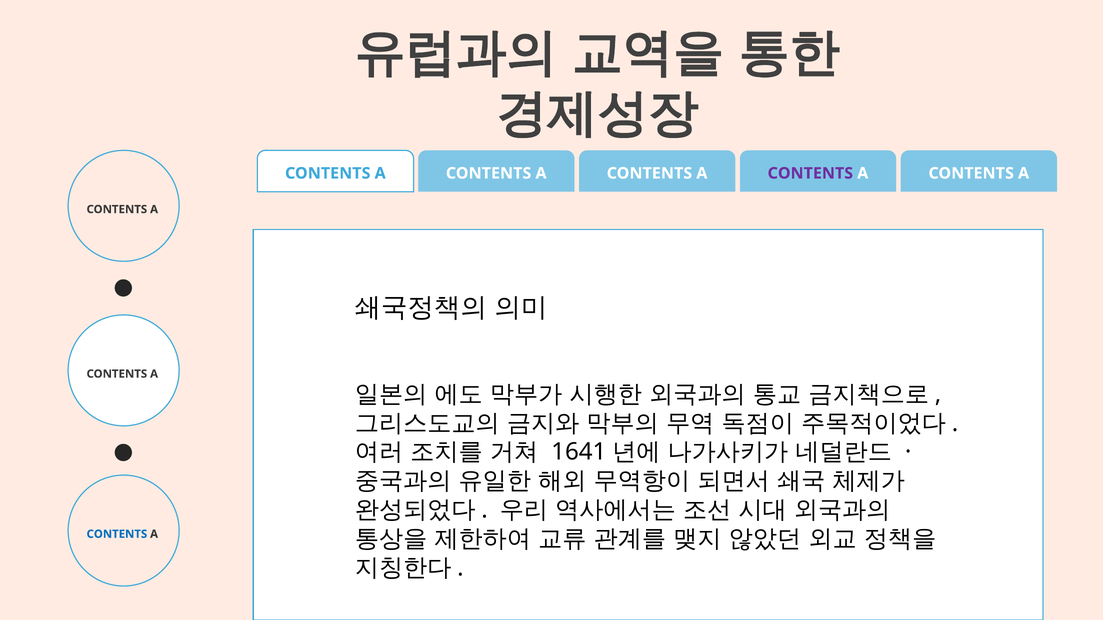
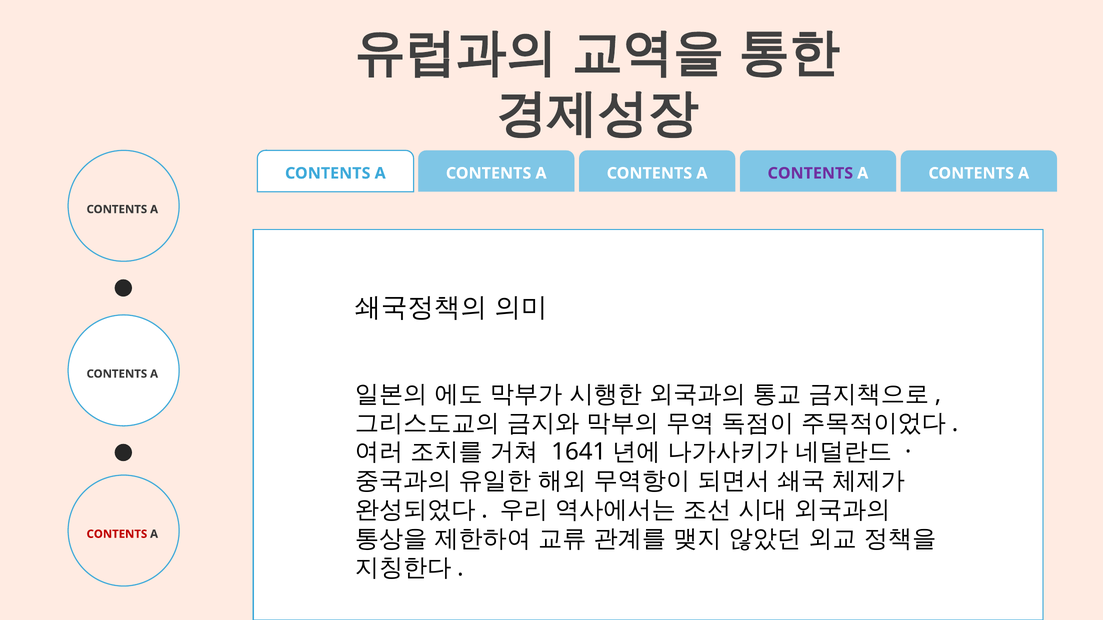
CONTENTS colour: blue -> red (117, 534)
